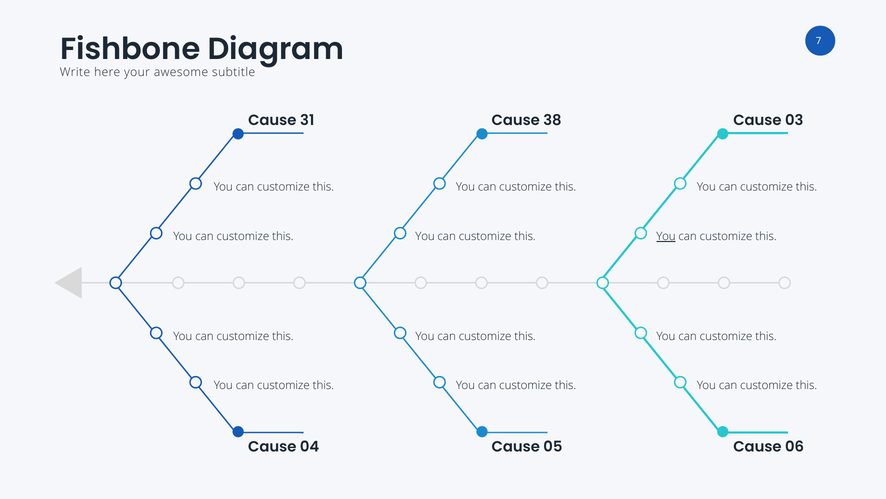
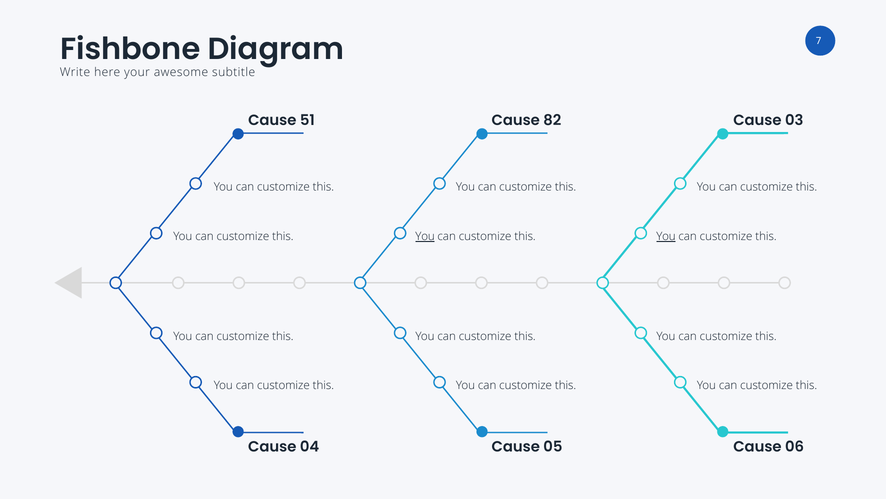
31: 31 -> 51 (307, 120)
38: 38 -> 82 (552, 120)
You underline: none -> present (425, 236)
